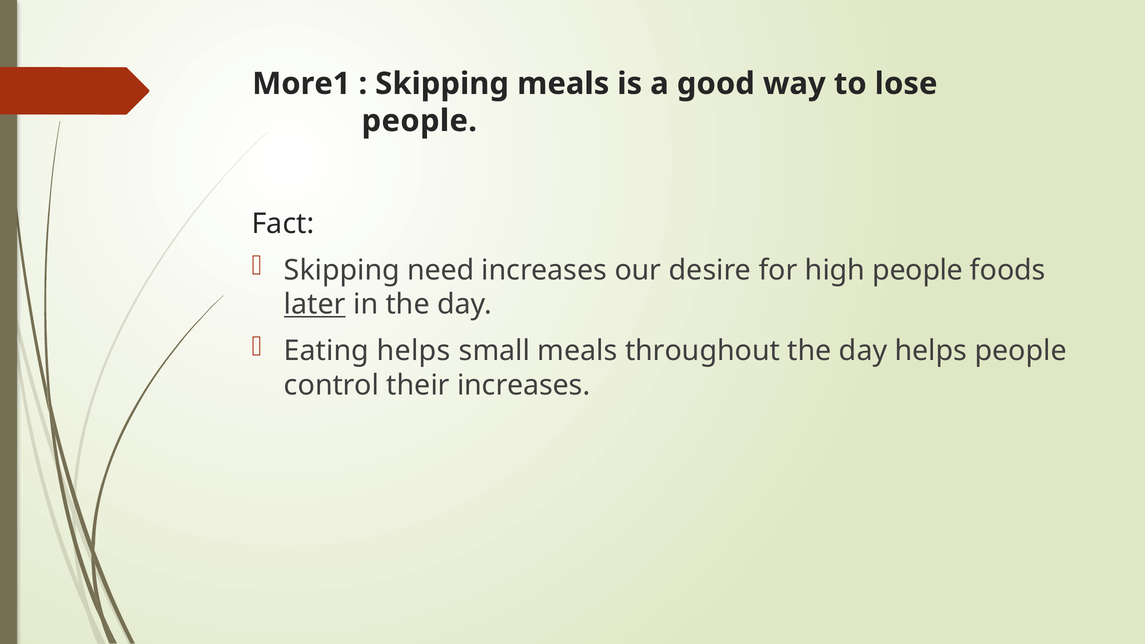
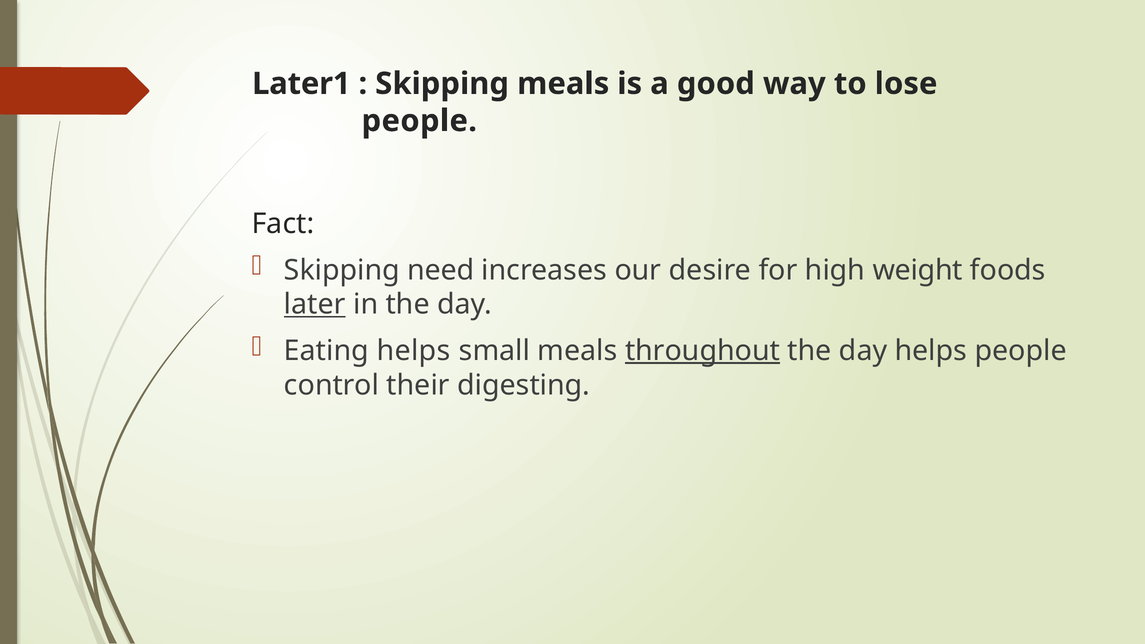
More1: More1 -> Later1 (301, 84)
high people: people -> weight (918, 270)
throughout underline: none -> present (703, 351)
their increases: increases -> digesting (524, 385)
